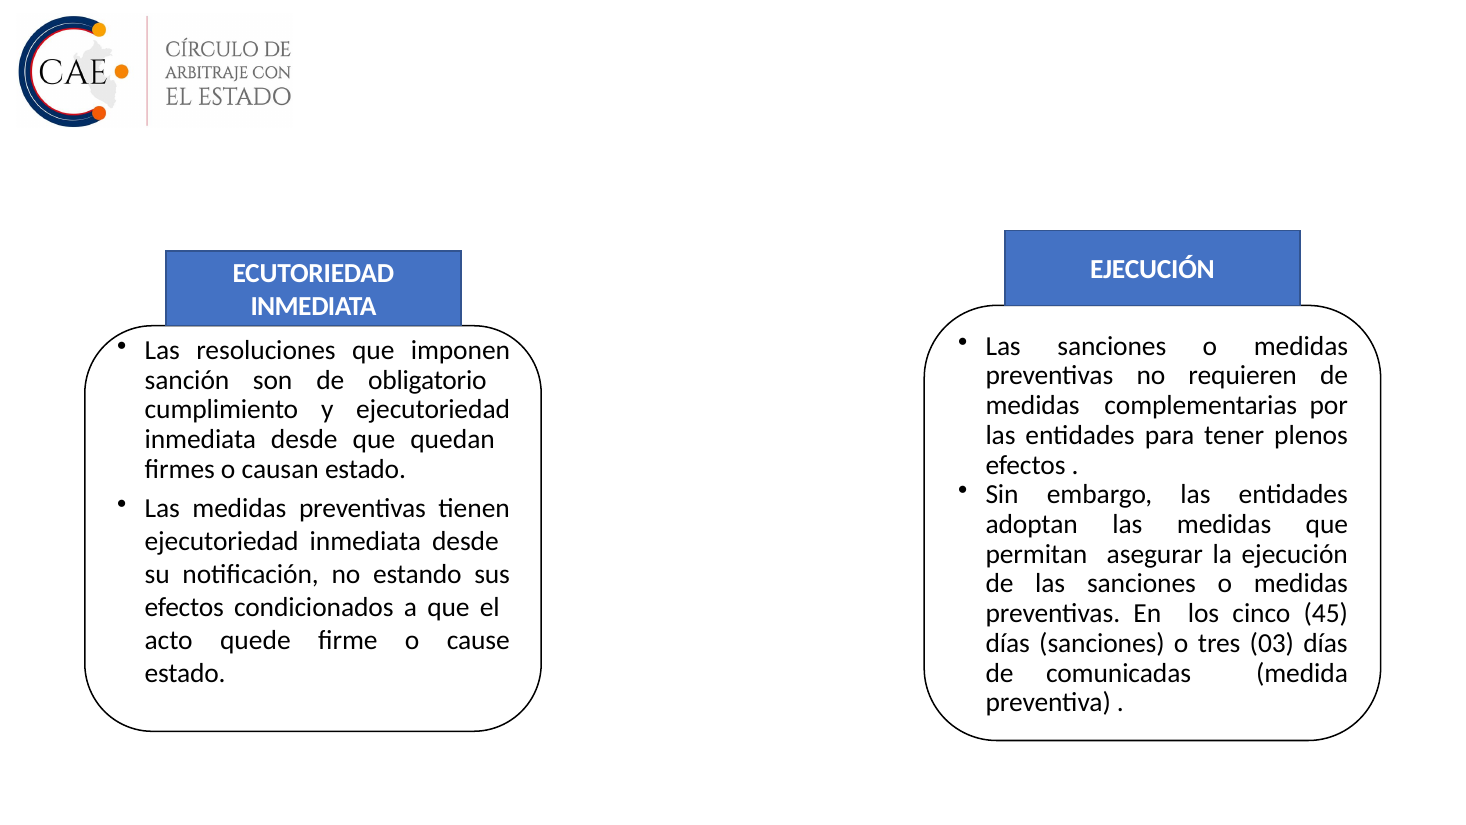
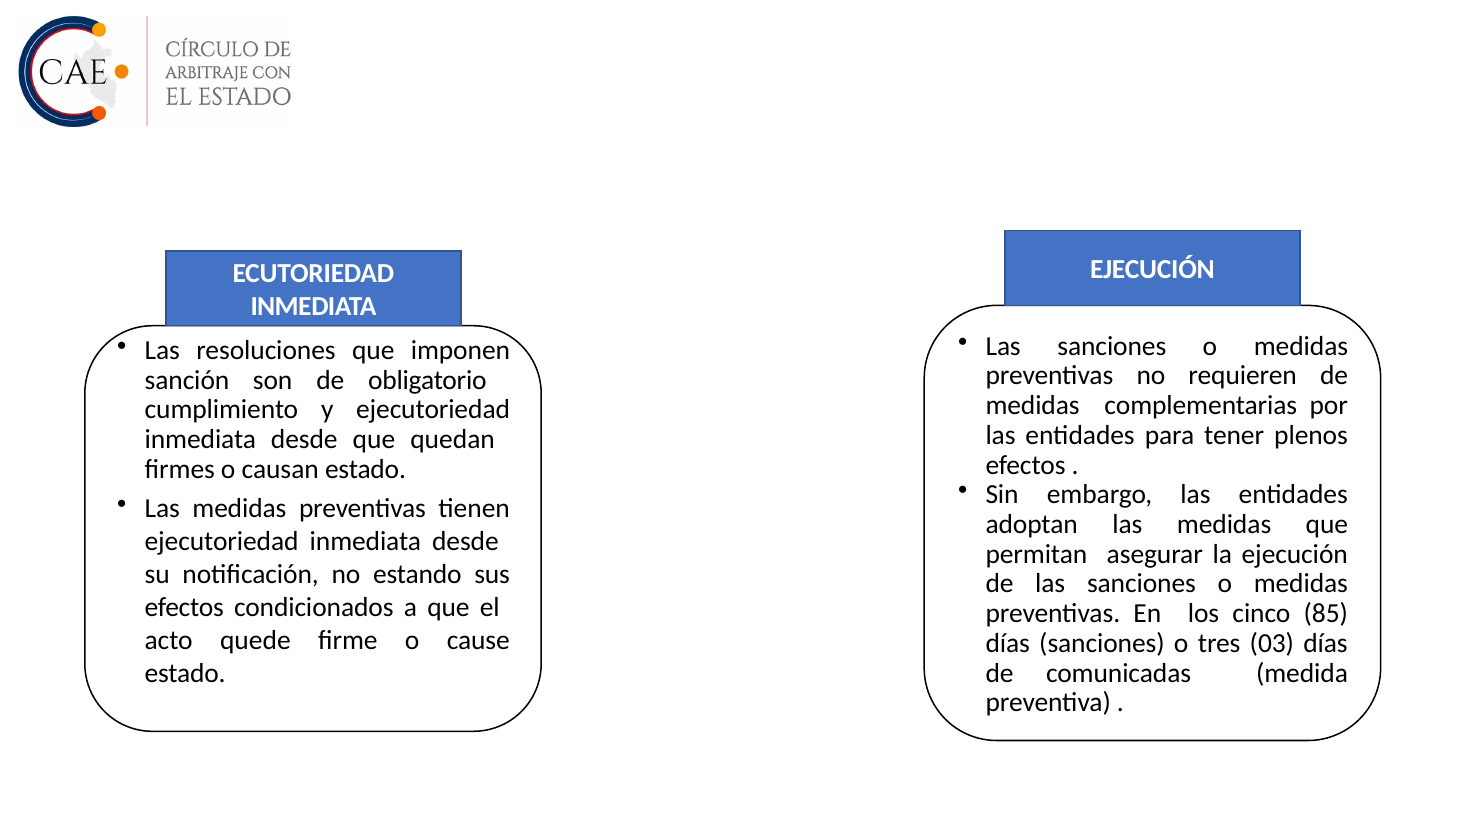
45: 45 -> 85 (1326, 613)
